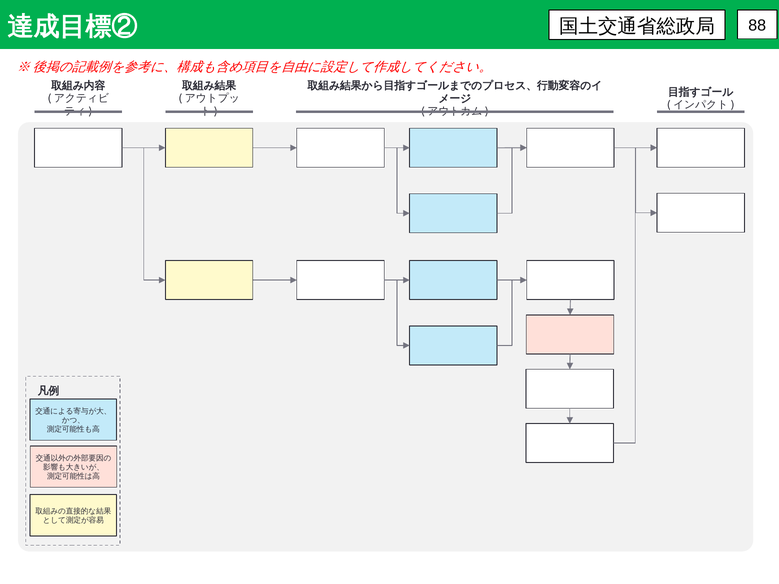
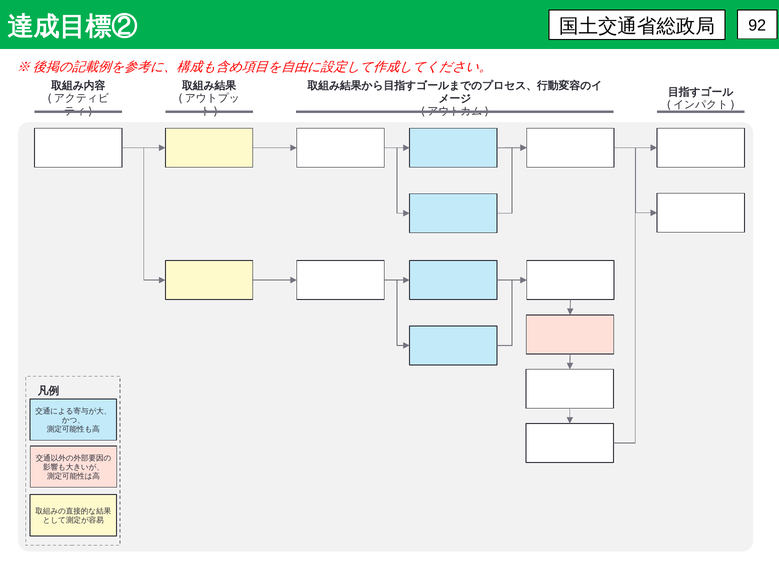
88: 88 -> 92 (757, 25)
